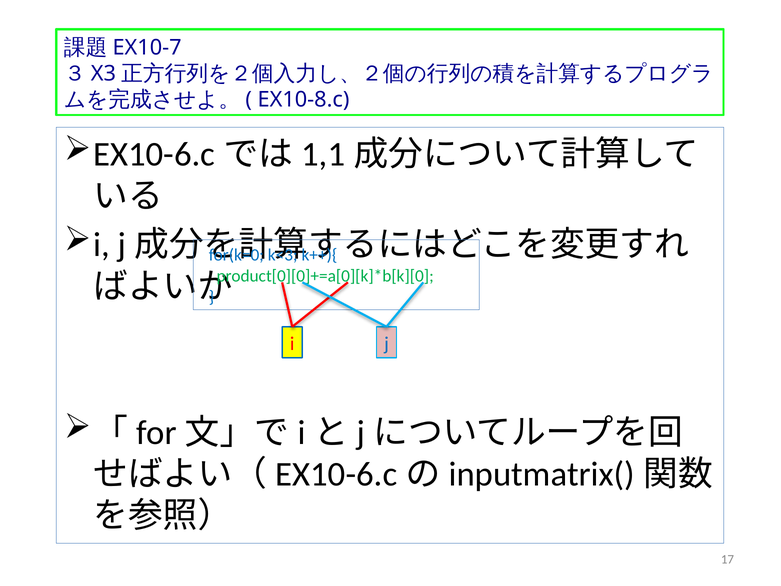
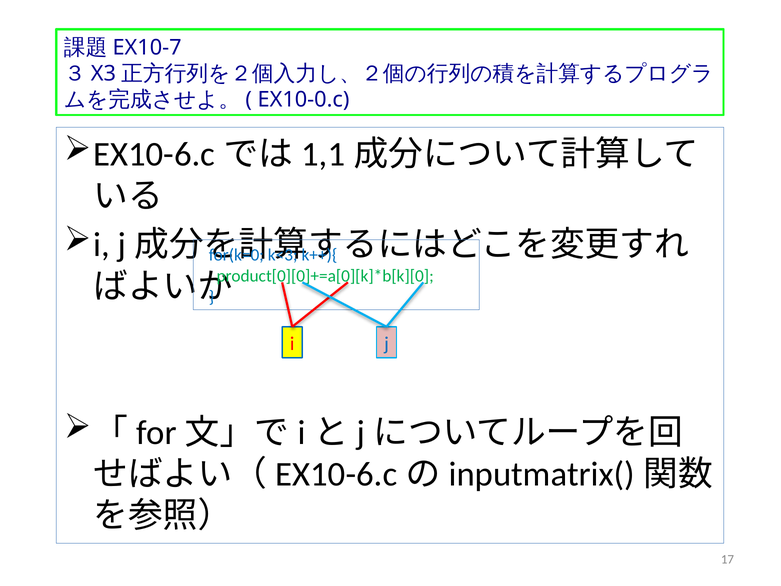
EX10-8.c: EX10-8.c -> EX10-0.c (304, 100)
